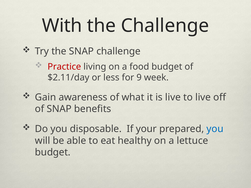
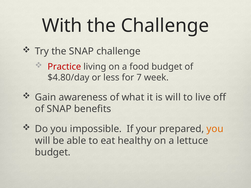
$2.11/day: $2.11/day -> $4.80/day (68, 78)
9: 9 -> 7 (139, 78)
is live: live -> will (173, 97)
disposable: disposable -> impossible (96, 129)
you colour: blue -> orange (215, 129)
